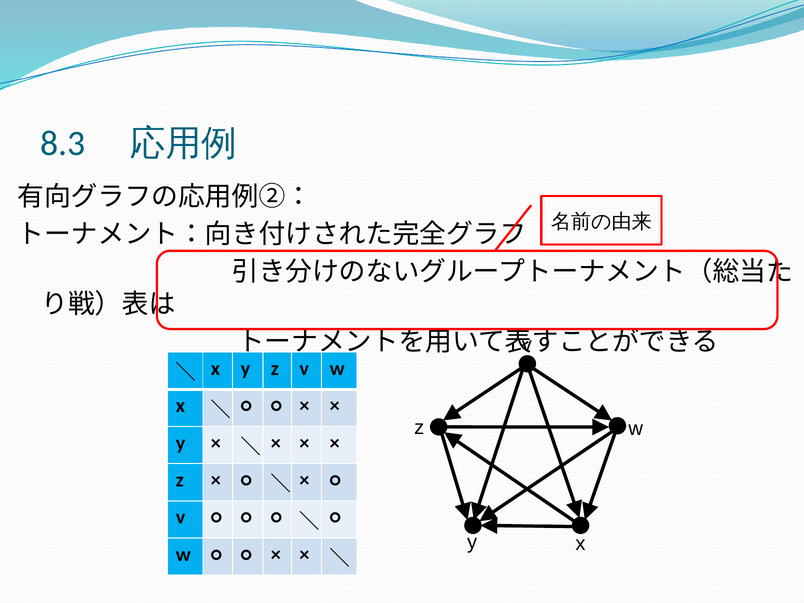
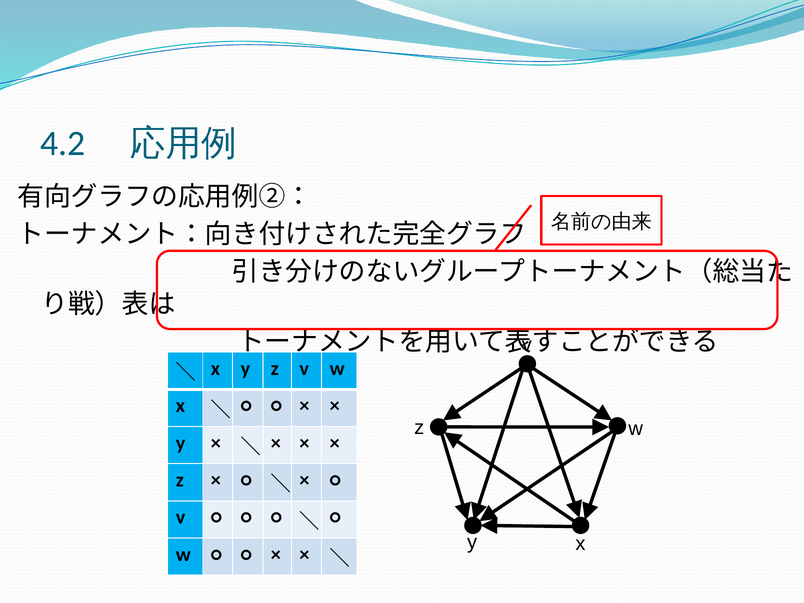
8.3: 8.3 -> 4.2 (63, 143)
